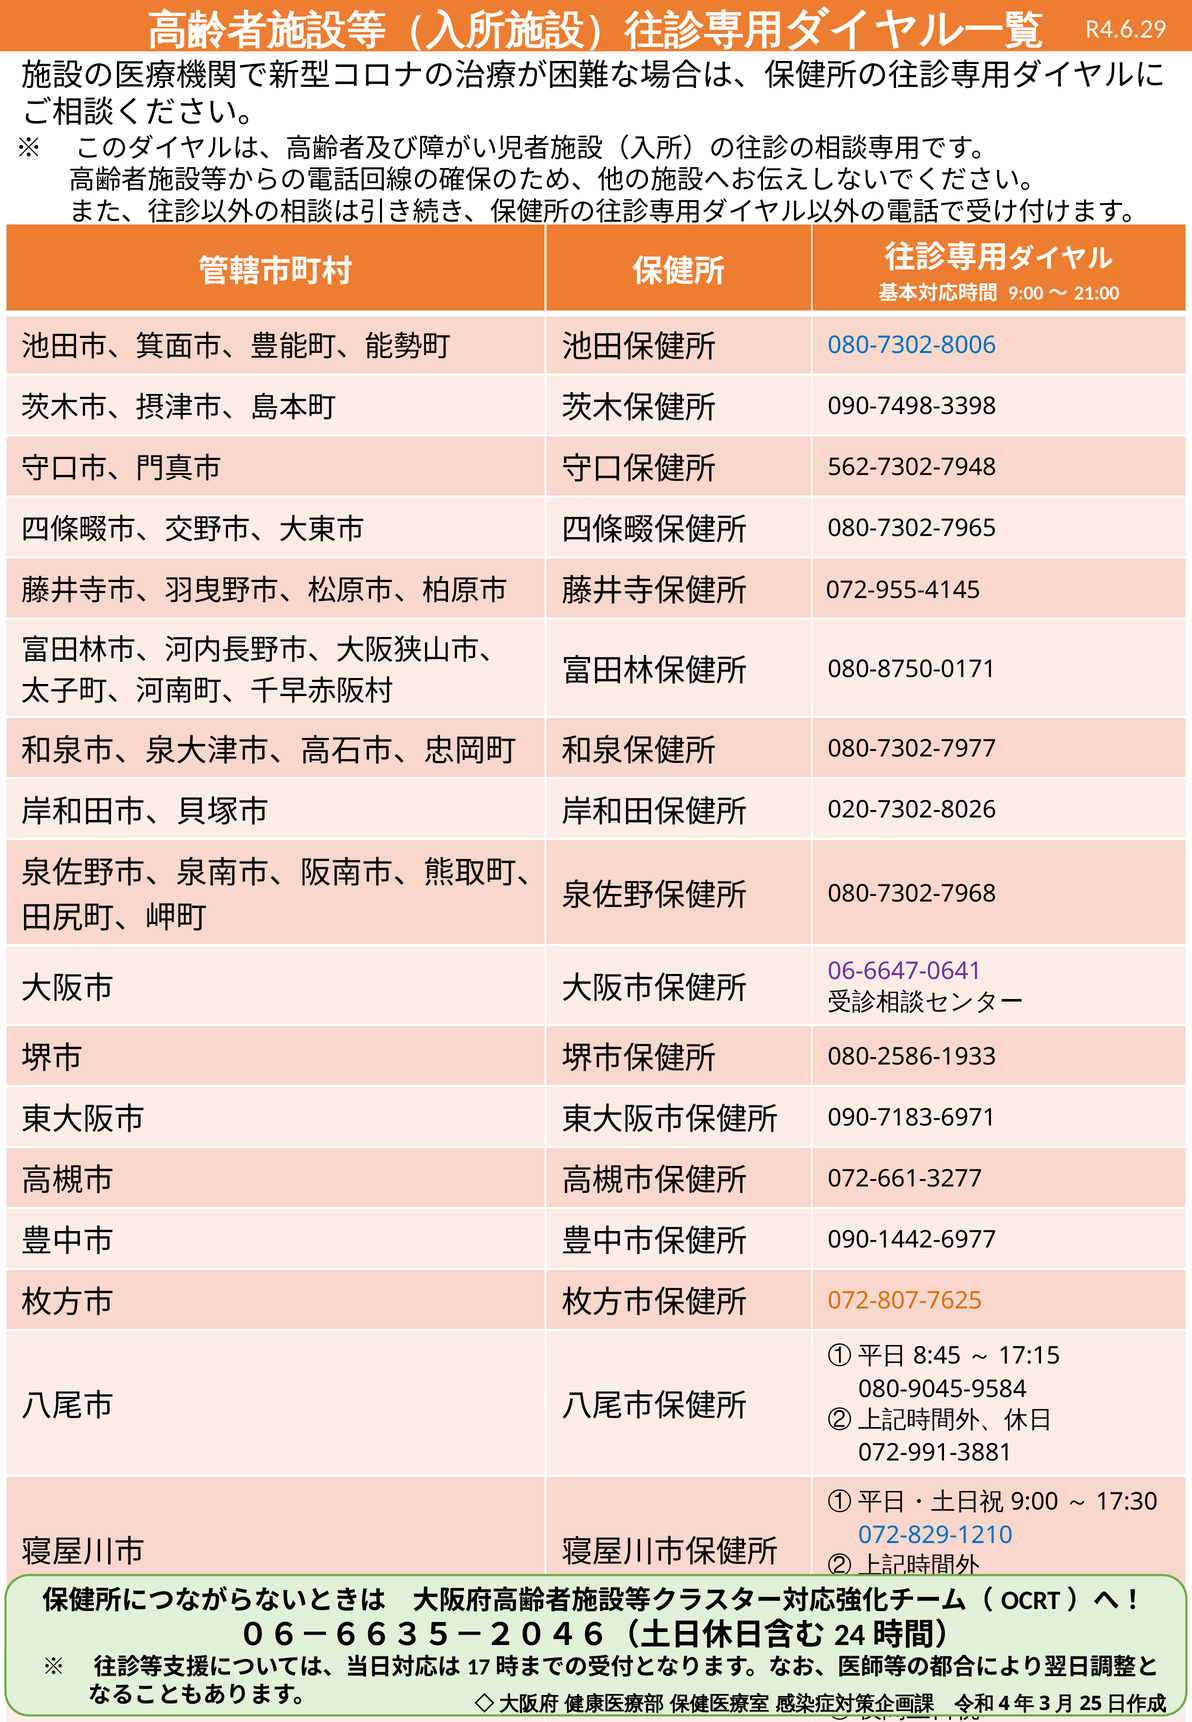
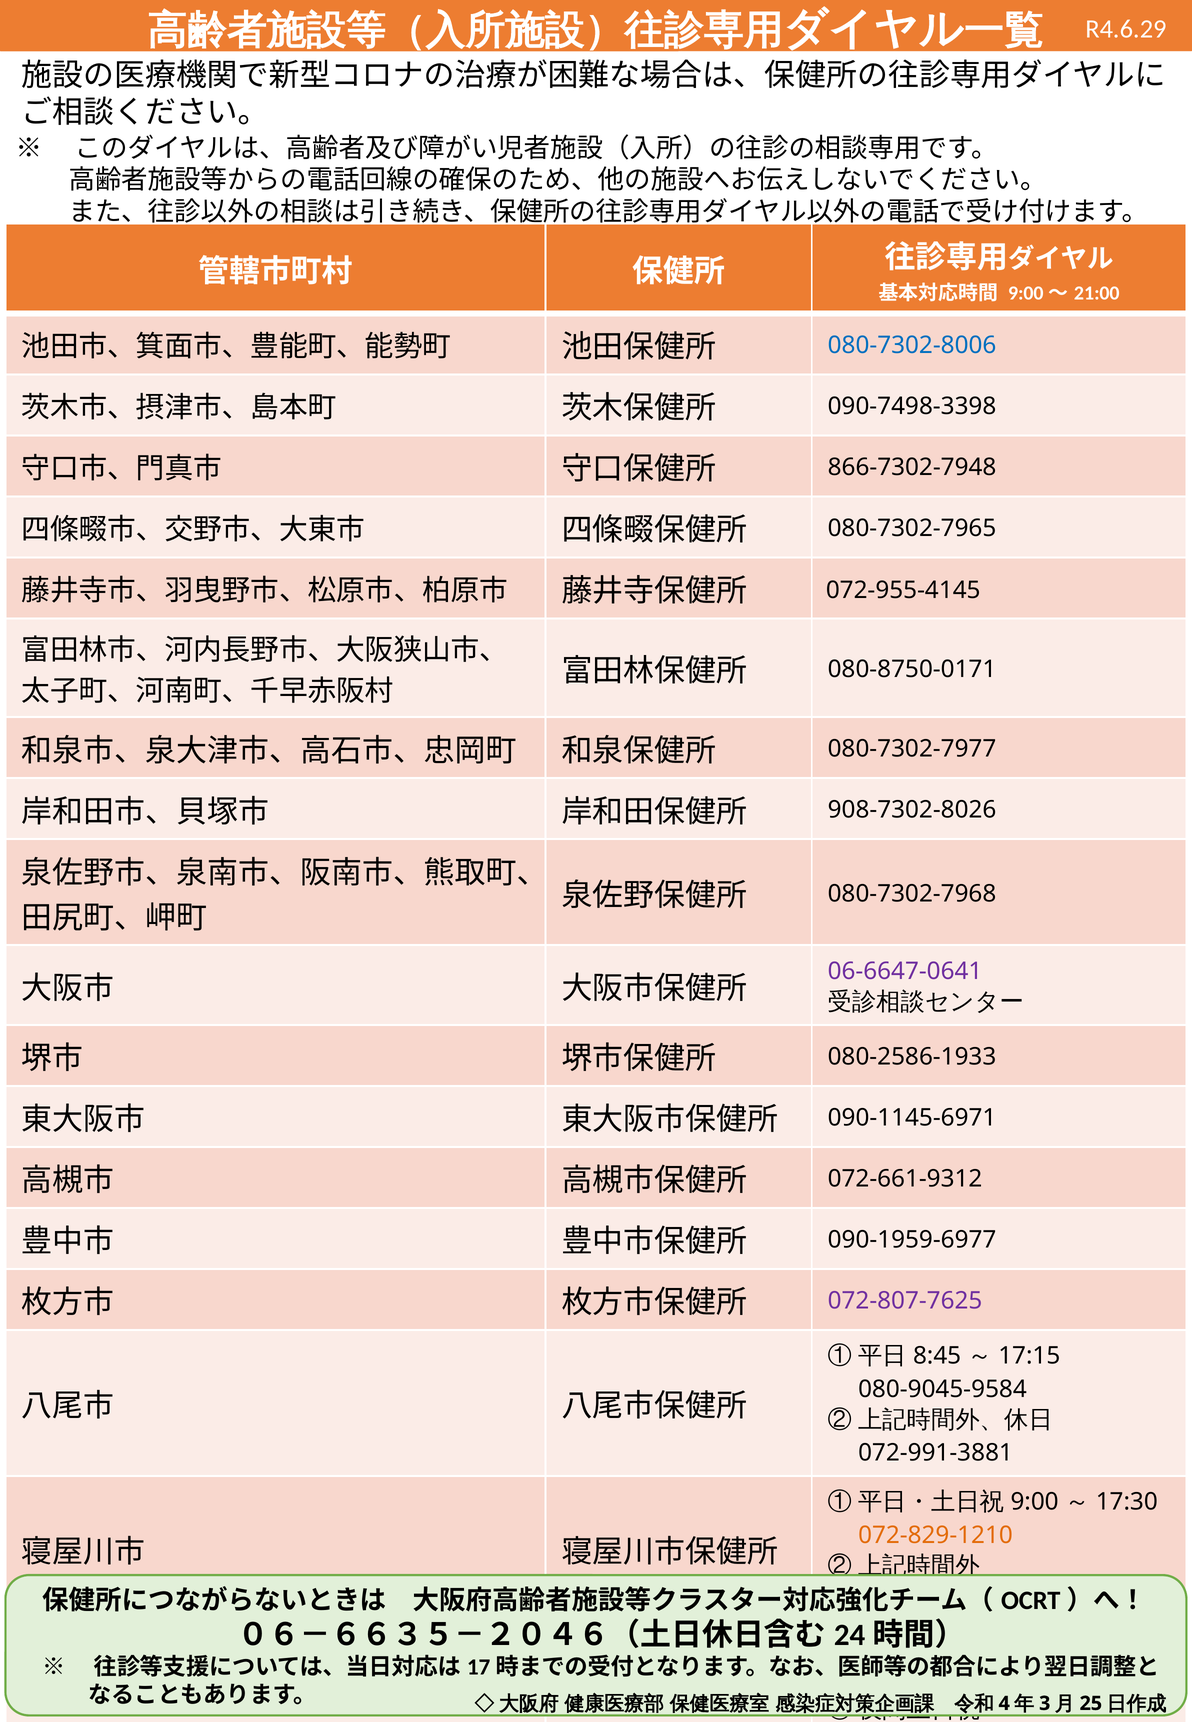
562-7302-7948: 562-7302-7948 -> 866-7302-7948 (912, 467)
020-7302-8026: 020-7302-8026 -> 908-7302-8026 (912, 810)
090-7183-6971: 090-7183-6971 -> 090-1145-6971 (912, 1118)
072-661-3277: 072-661-3277 -> 072-661-9312 (905, 1179)
090-1442-6977: 090-1442-6977 -> 090-1959-6977 (912, 1240)
072-807-7625 colour: orange -> purple (905, 1301)
072-829-1210 colour: blue -> orange (935, 1535)
